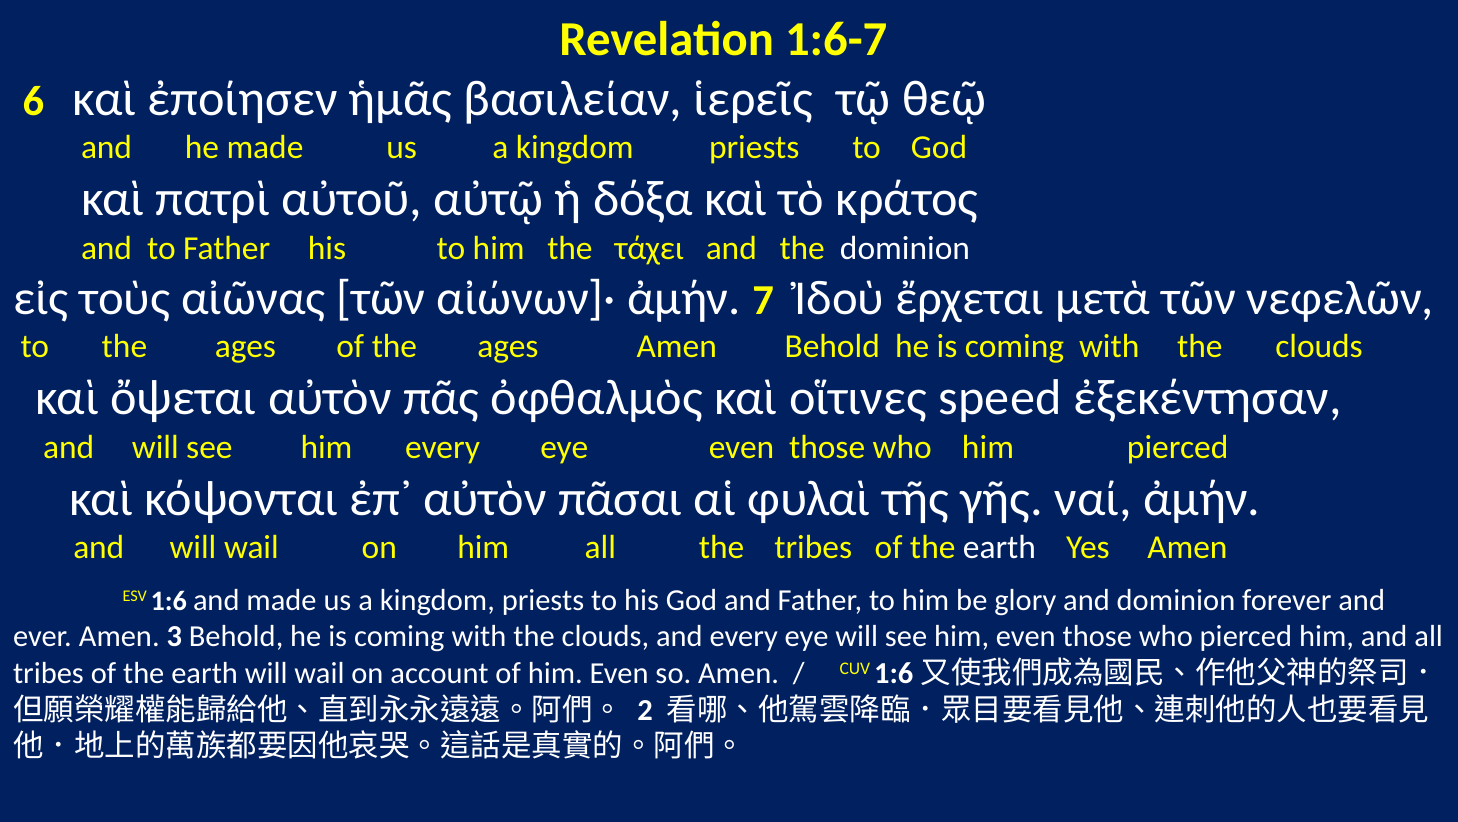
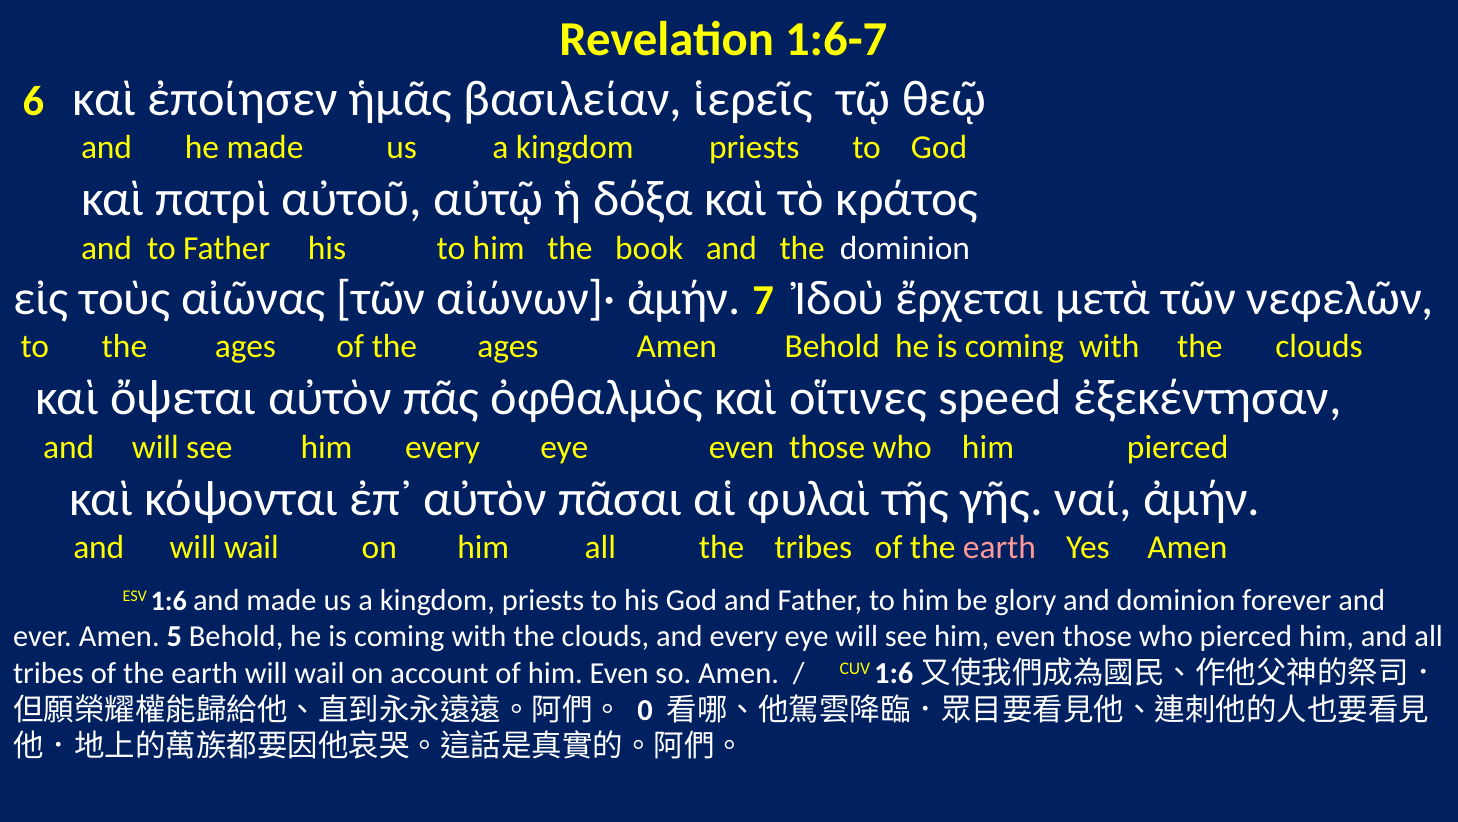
τάχει: τάχει -> book (649, 248)
earth colour: white -> pink (999, 548)
3: 3 -> 5 (174, 637)
2: 2 -> 0 (645, 710)
